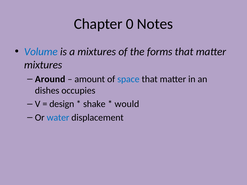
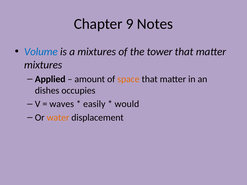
0: 0 -> 9 (130, 24)
forms: forms -> tower (160, 52)
Around: Around -> Applied (50, 79)
space colour: blue -> orange (128, 79)
design: design -> waves (62, 104)
shake: shake -> easily (94, 104)
water colour: blue -> orange (58, 118)
